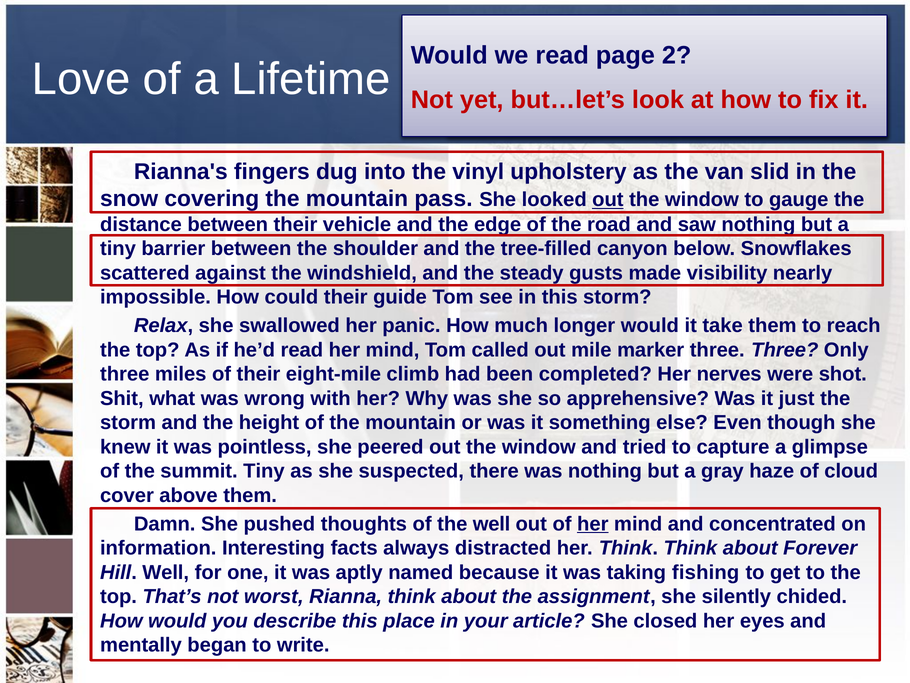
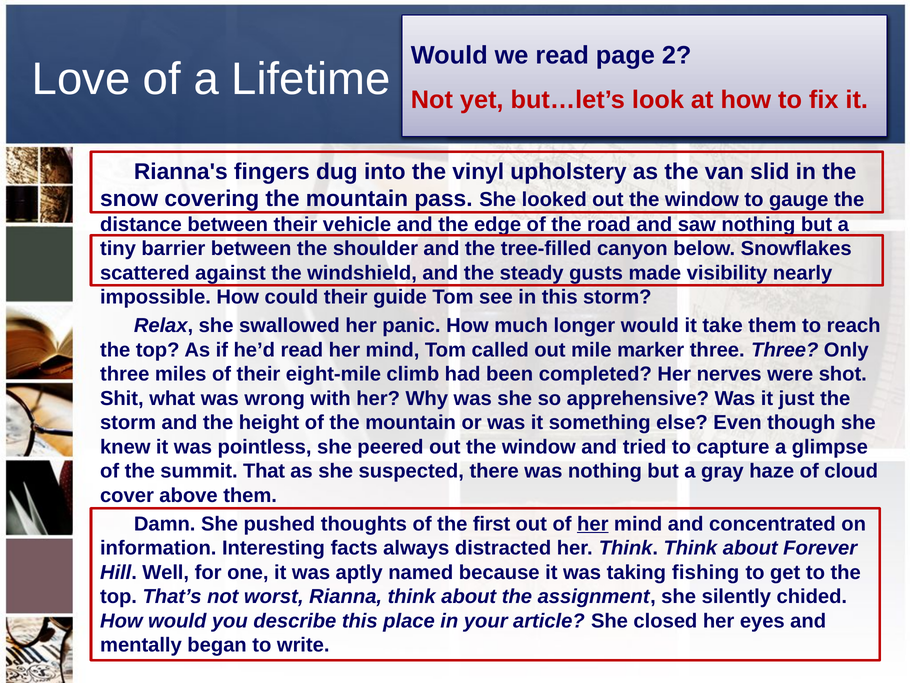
out underline: present -> none (608, 200)
summit Tiny: Tiny -> That (264, 471)
the well: well -> first (492, 523)
